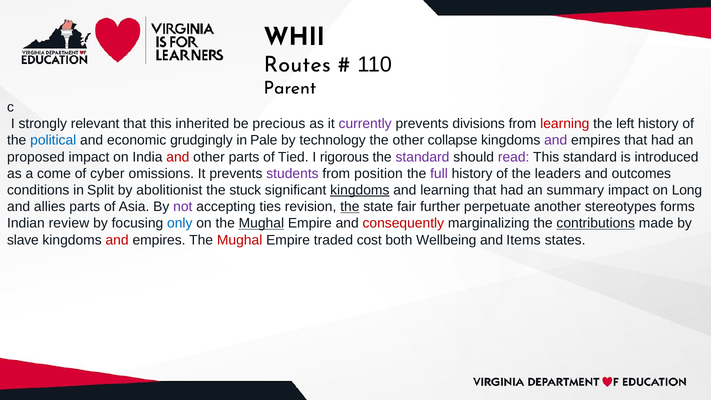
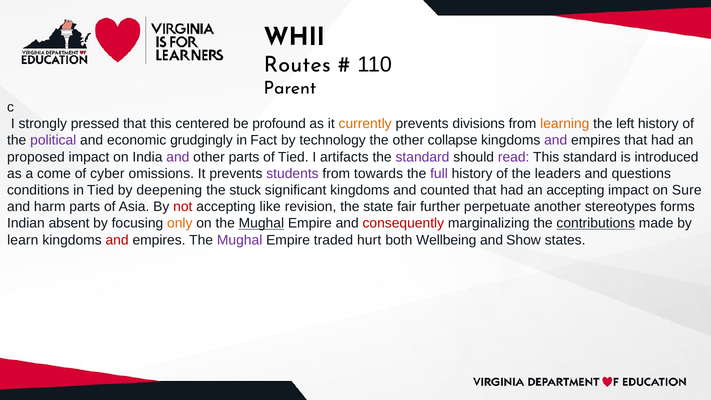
relevant: relevant -> pressed (95, 124)
inherited: inherited -> centered (202, 124)
precious: precious -> profound (279, 124)
currently colour: purple -> orange (365, 124)
learning colour: red -> orange (565, 124)
political colour: blue -> purple (53, 140)
Pale: Pale -> Fact (264, 140)
and colour: red -> purple (178, 157)
rigorous: rigorous -> artifacts (344, 157)
position: position -> towards (379, 174)
outcomes: outcomes -> questions (641, 174)
in Split: Split -> Tied (101, 190)
abolitionist: abolitionist -> deepening (169, 190)
kingdoms underline: present -> none (360, 190)
and learning: learning -> counted (445, 190)
an summary: summary -> accepting (575, 190)
Long: Long -> Sure (687, 190)
allies: allies -> harm (50, 207)
not colour: purple -> red (183, 207)
ties: ties -> like (270, 207)
the underline: present -> none (350, 207)
review: review -> absent (69, 223)
only colour: blue -> orange (180, 223)
slave: slave -> learn (23, 240)
Mughal colour: red -> purple (240, 240)
cost: cost -> hurt (369, 240)
Items: Items -> Show (524, 240)
